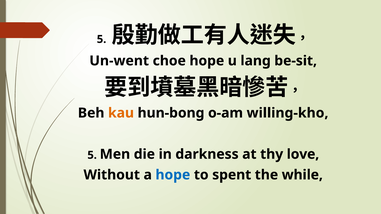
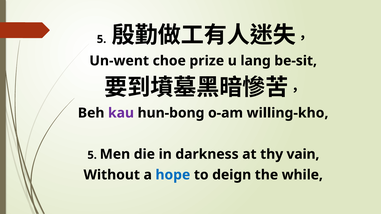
choe hope: hope -> prize (207, 61)
kau colour: orange -> purple (121, 113)
love: love -> vain (303, 154)
spent: spent -> deign (232, 175)
